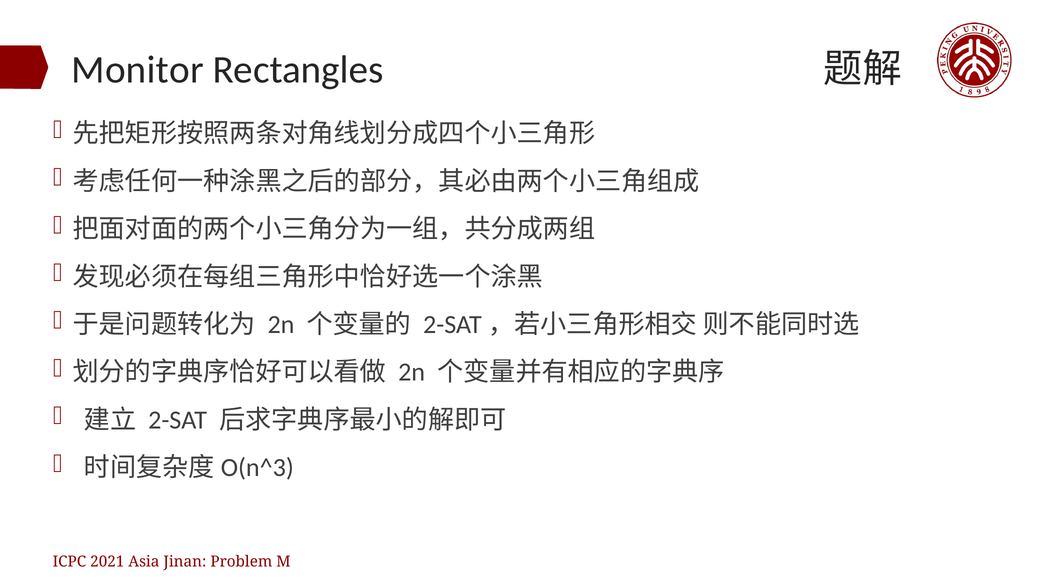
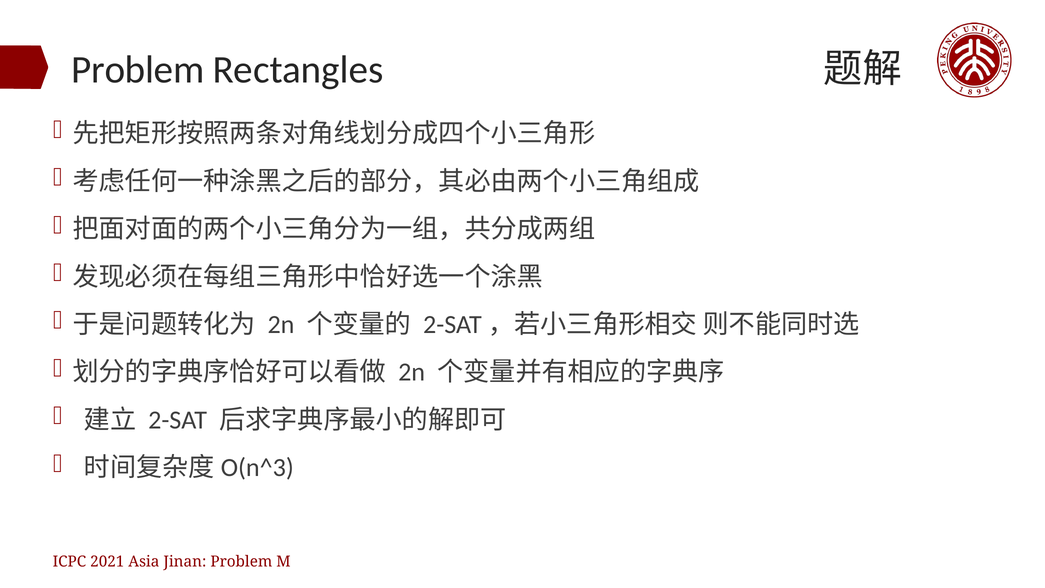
Monitor: Monitor -> Problem (138, 70)
